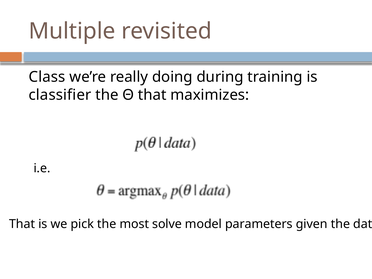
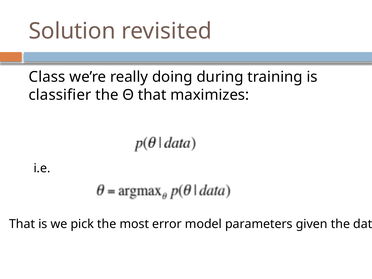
Multiple: Multiple -> Solution (72, 31)
solve: solve -> error (167, 224)
